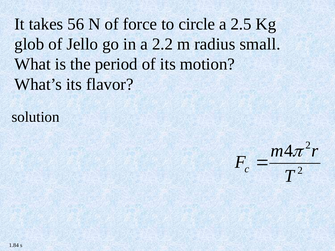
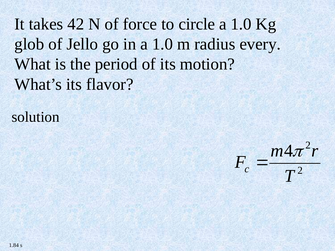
56: 56 -> 42 (76, 24)
2.5: 2.5 -> 1.0 (241, 24)
in a 2.2: 2.2 -> 1.0 (163, 44)
small: small -> every (260, 44)
